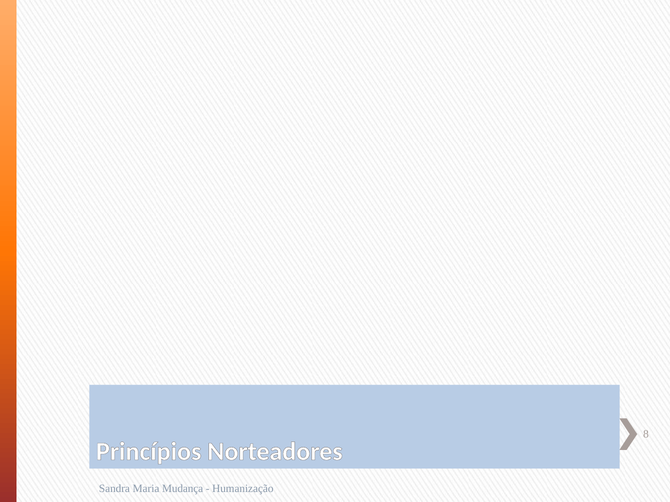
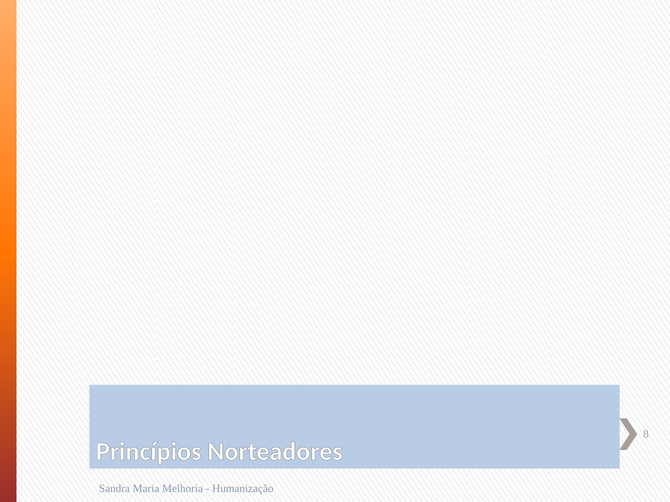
Mudança: Mudança -> Melhoria (183, 489)
